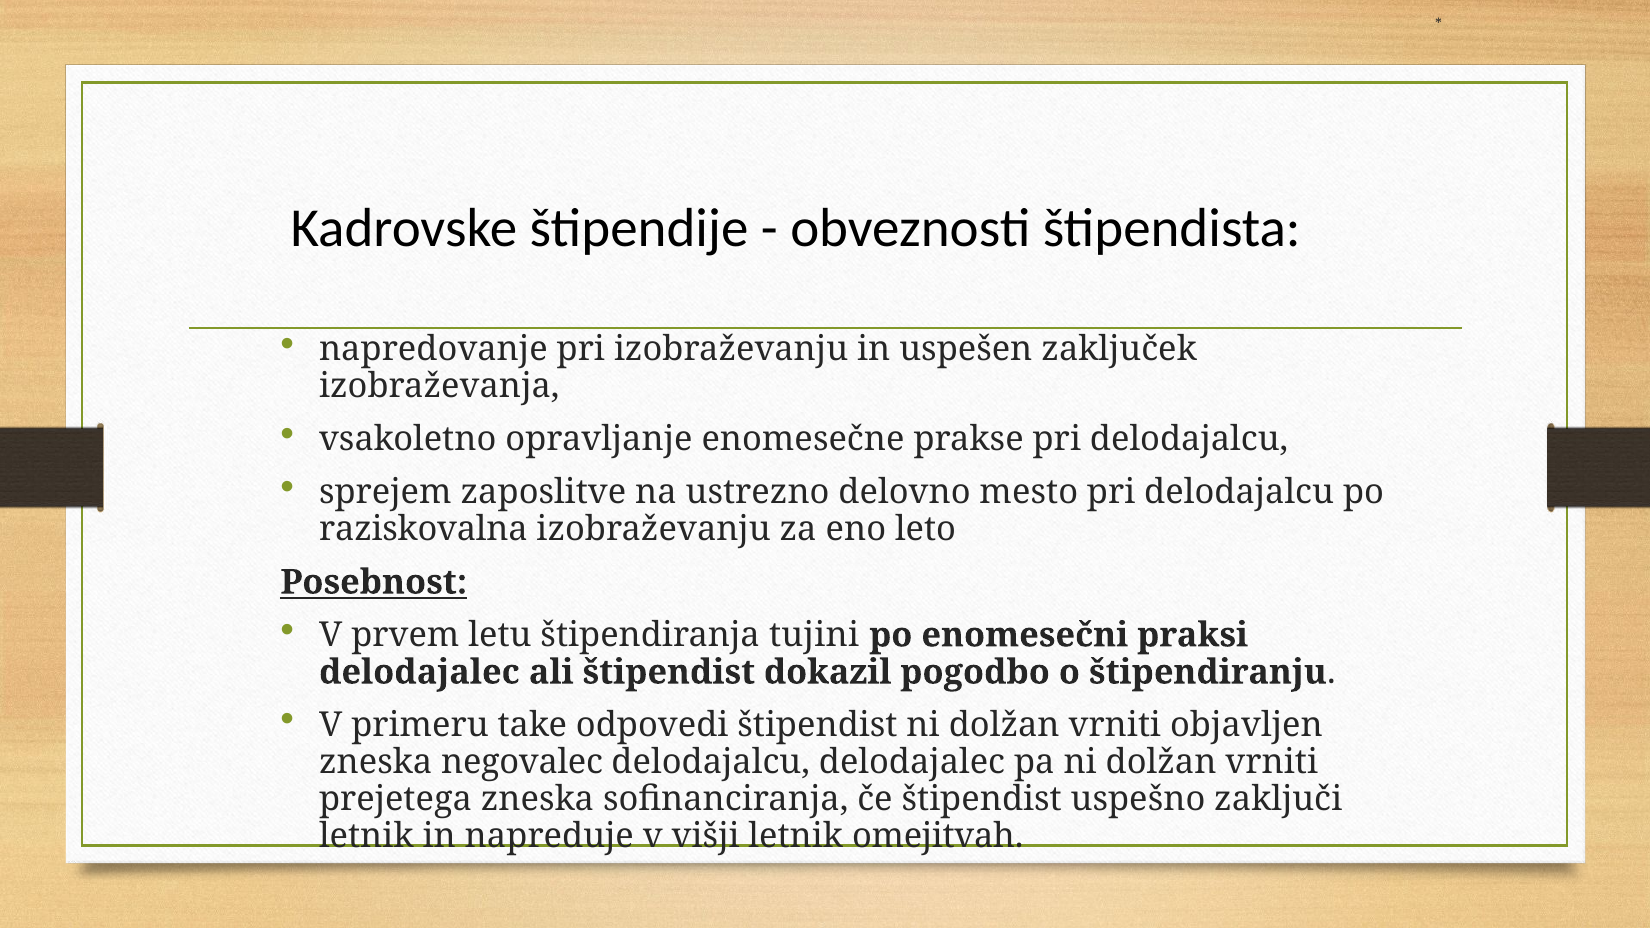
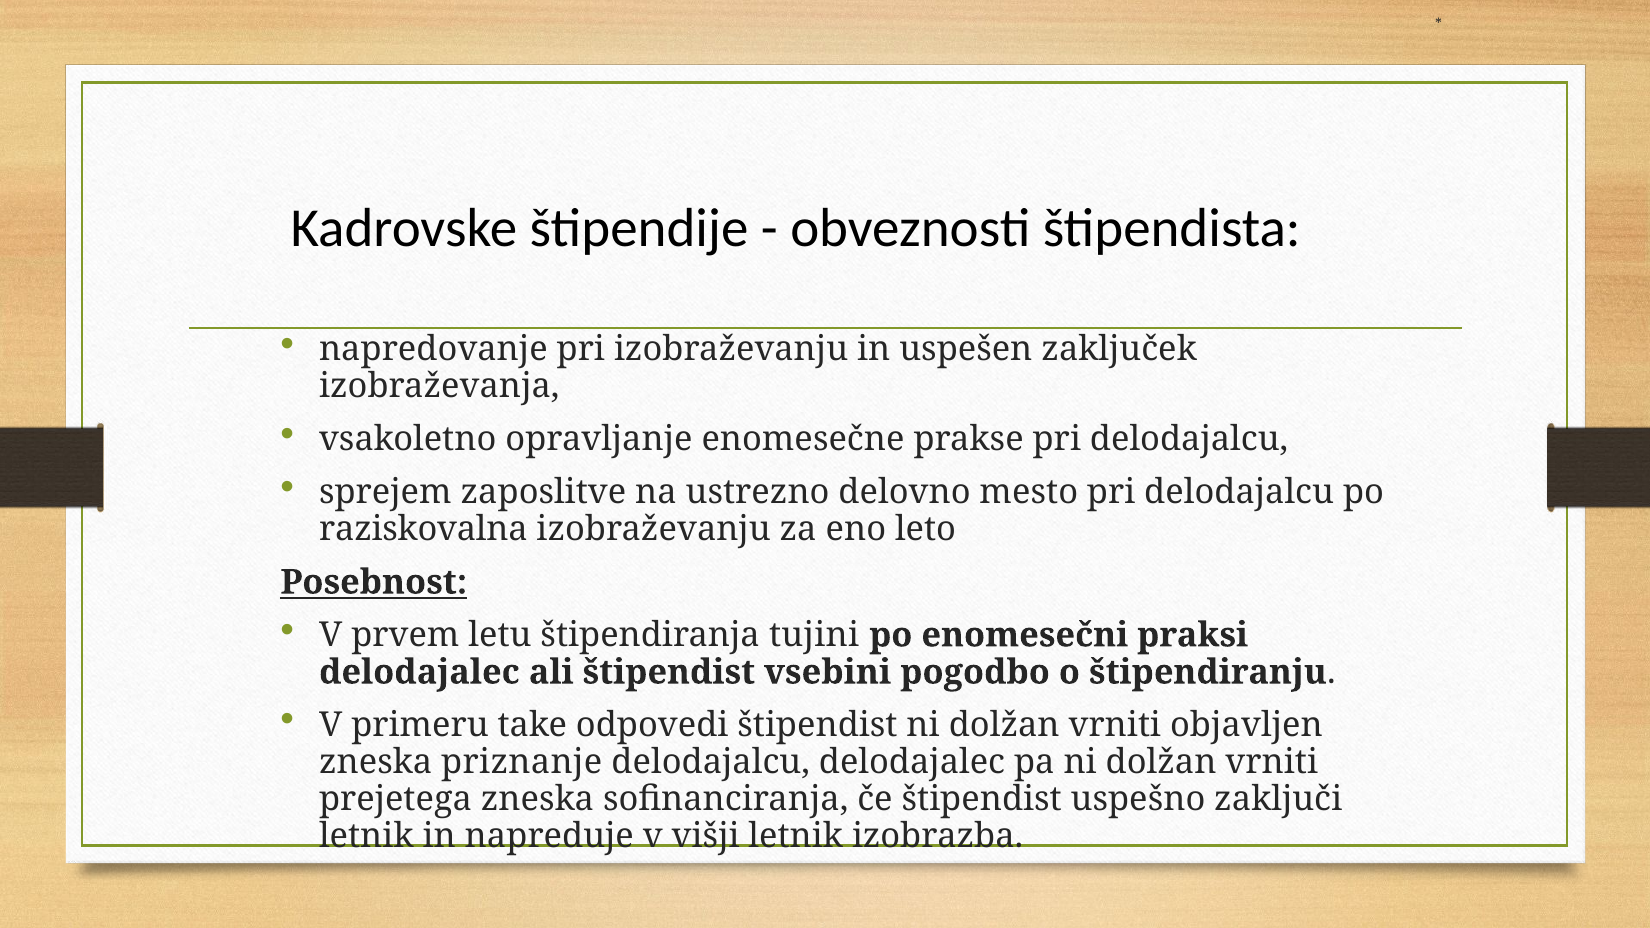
dokazil: dokazil -> vsebini (828, 672)
negovalec: negovalec -> priznanje (522, 762)
omejitvah: omejitvah -> izobrazba (938, 837)
